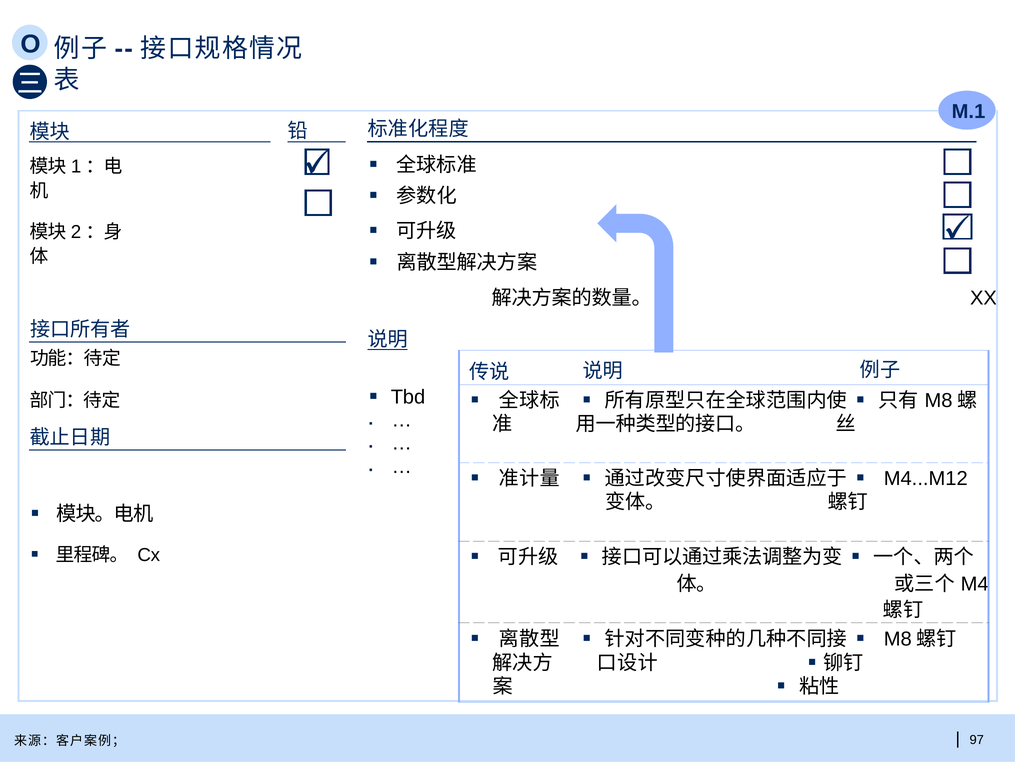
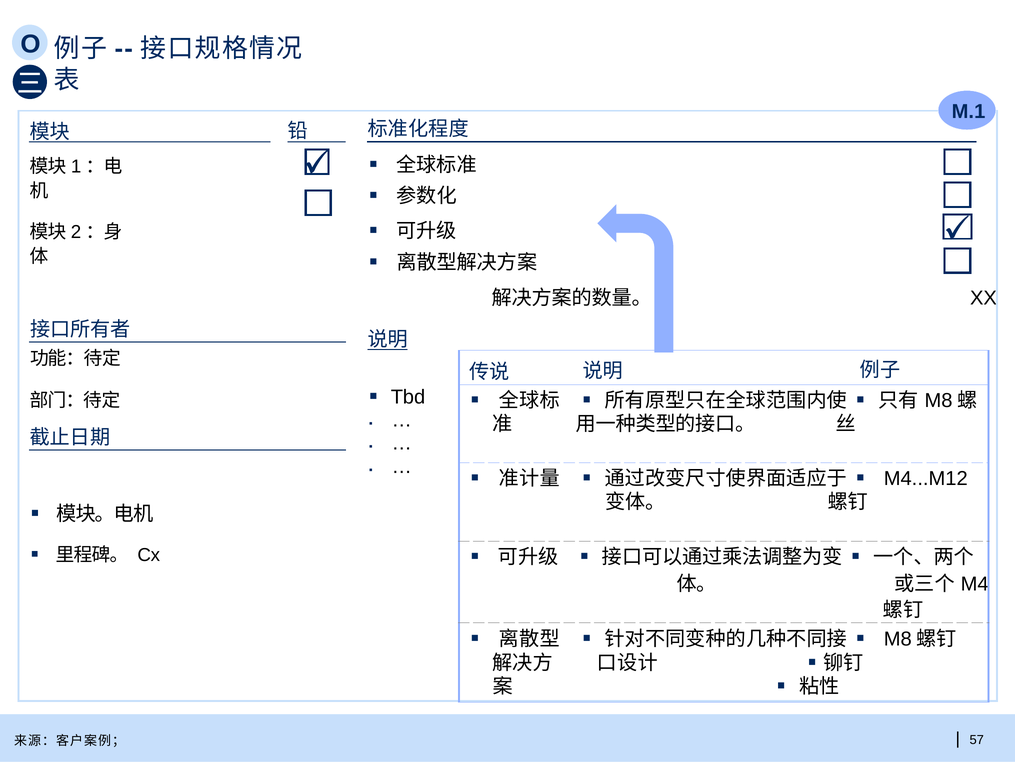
97: 97 -> 57 (977, 739)
